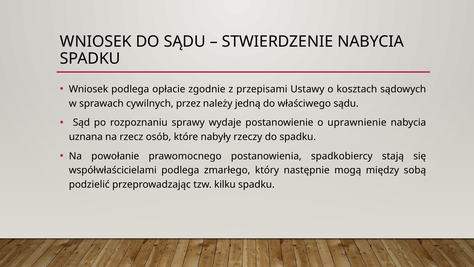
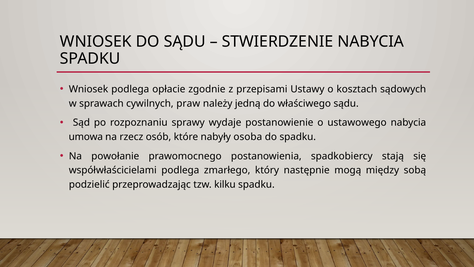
przez: przez -> praw (188, 103)
uprawnienie: uprawnienie -> ustawowego (357, 123)
uznana: uznana -> umowa (86, 137)
rzeczy: rzeczy -> osoba (248, 137)
